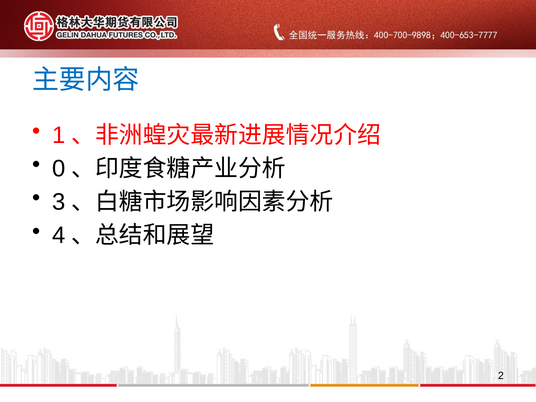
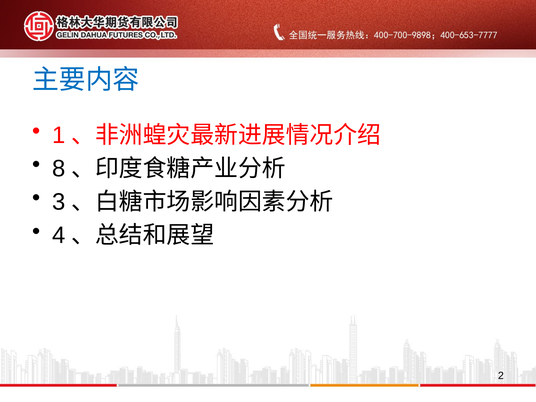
0: 0 -> 8 (59, 169)
